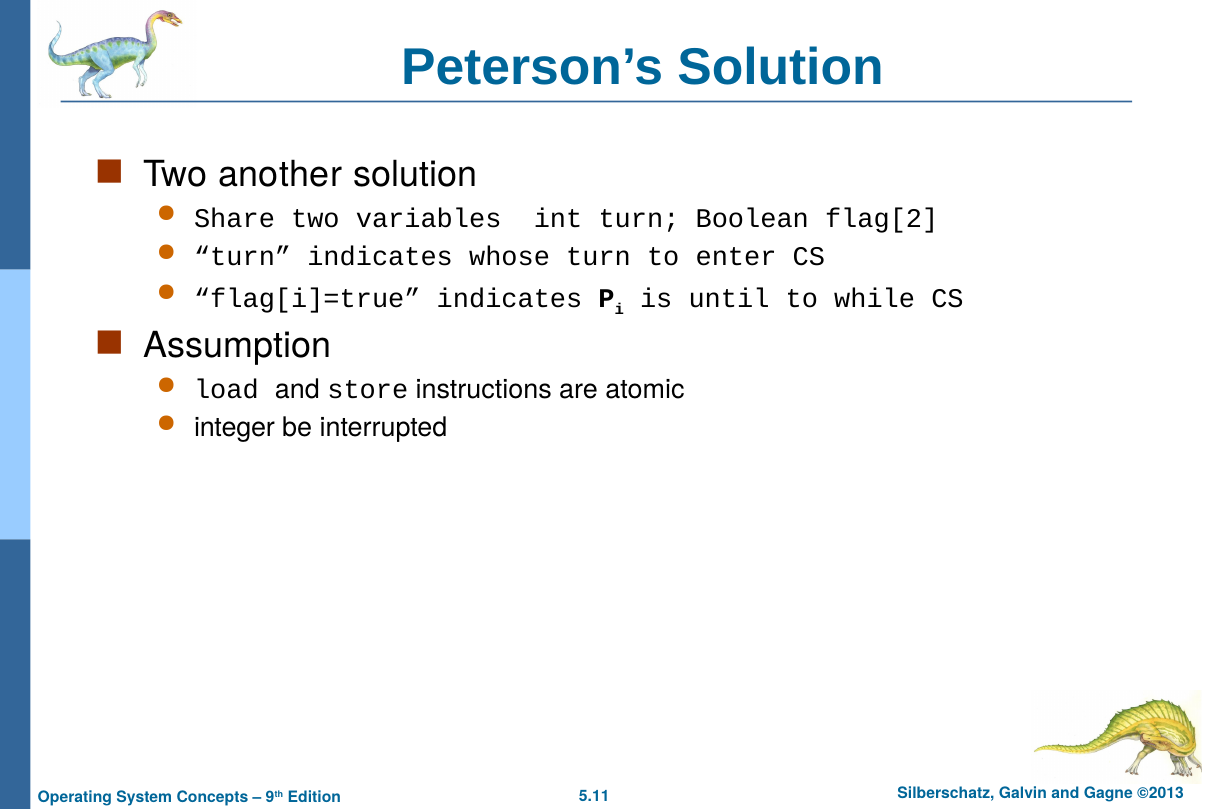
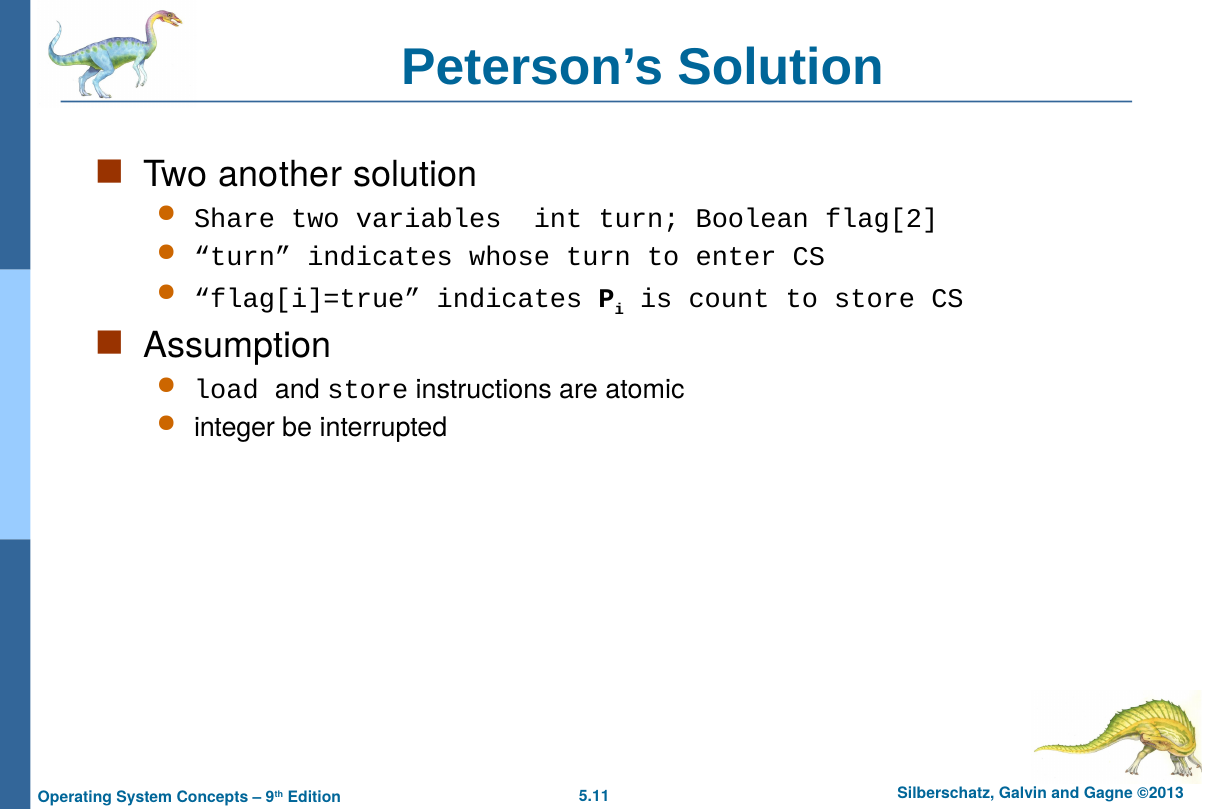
until: until -> count (729, 298)
to while: while -> store (875, 298)
